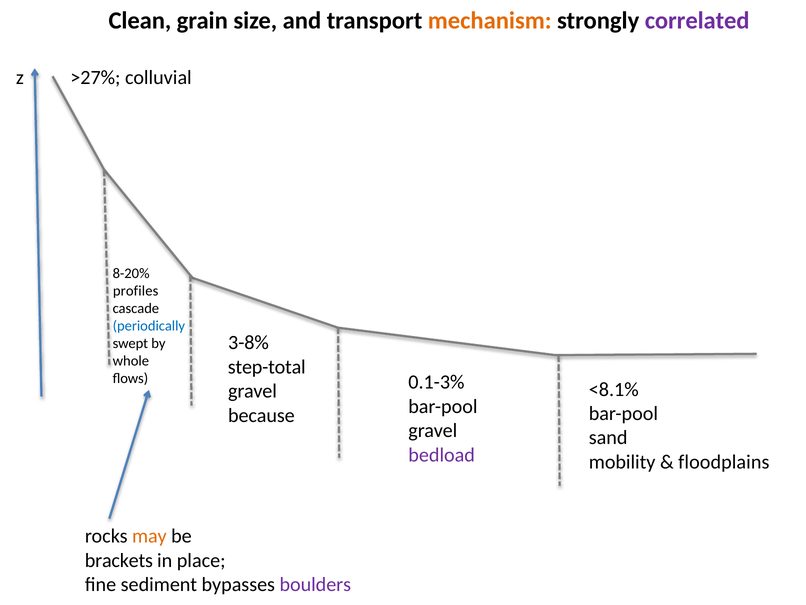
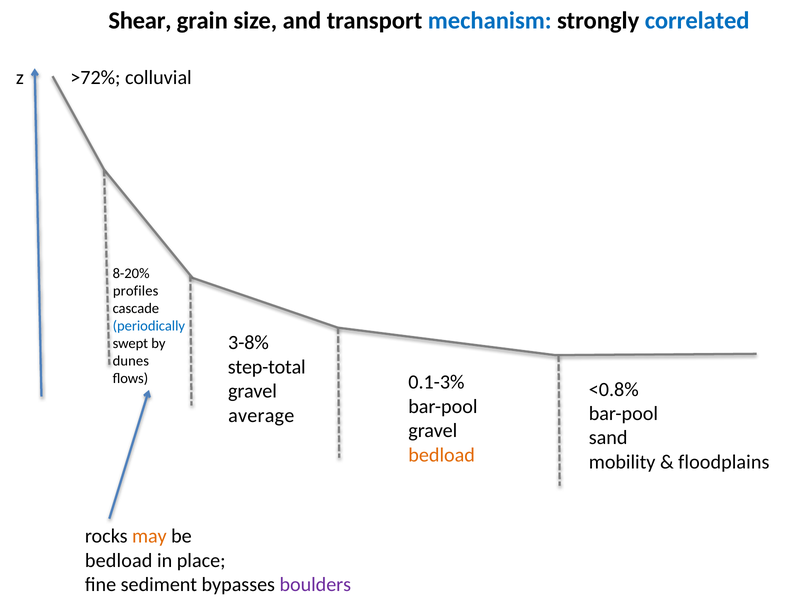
Clean: Clean -> Shear (140, 20)
mechanism colour: orange -> blue (490, 20)
correlated colour: purple -> blue (697, 20)
>27%: >27% -> >72% (95, 77)
whole: whole -> dunes (131, 360)
<8.1%: <8.1% -> <0.8% (614, 389)
because: because -> average (261, 415)
bedload colour: purple -> orange (442, 455)
brackets: brackets -> bedload (119, 560)
